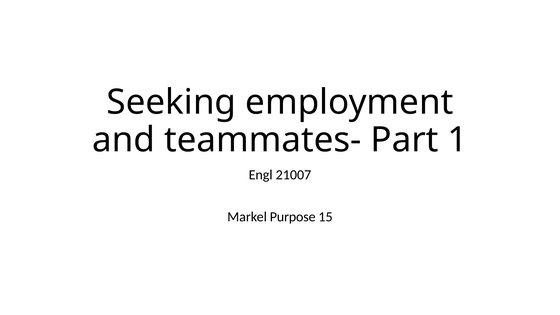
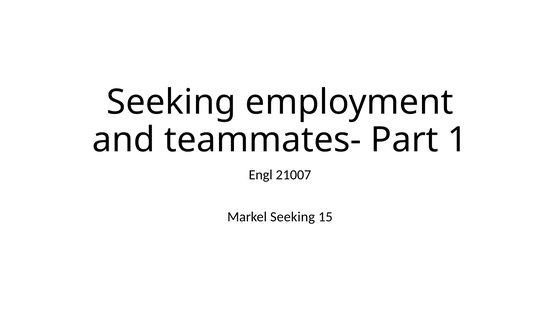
Markel Purpose: Purpose -> Seeking (293, 217)
